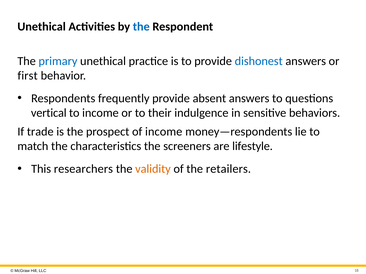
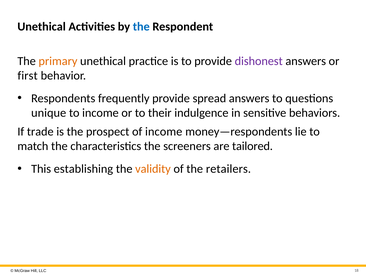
primary colour: blue -> orange (58, 61)
dishonest colour: blue -> purple (259, 61)
absent: absent -> spread (209, 99)
vertical: vertical -> unique (49, 113)
lifestyle: lifestyle -> tailored (253, 146)
researchers: researchers -> establishing (83, 169)
